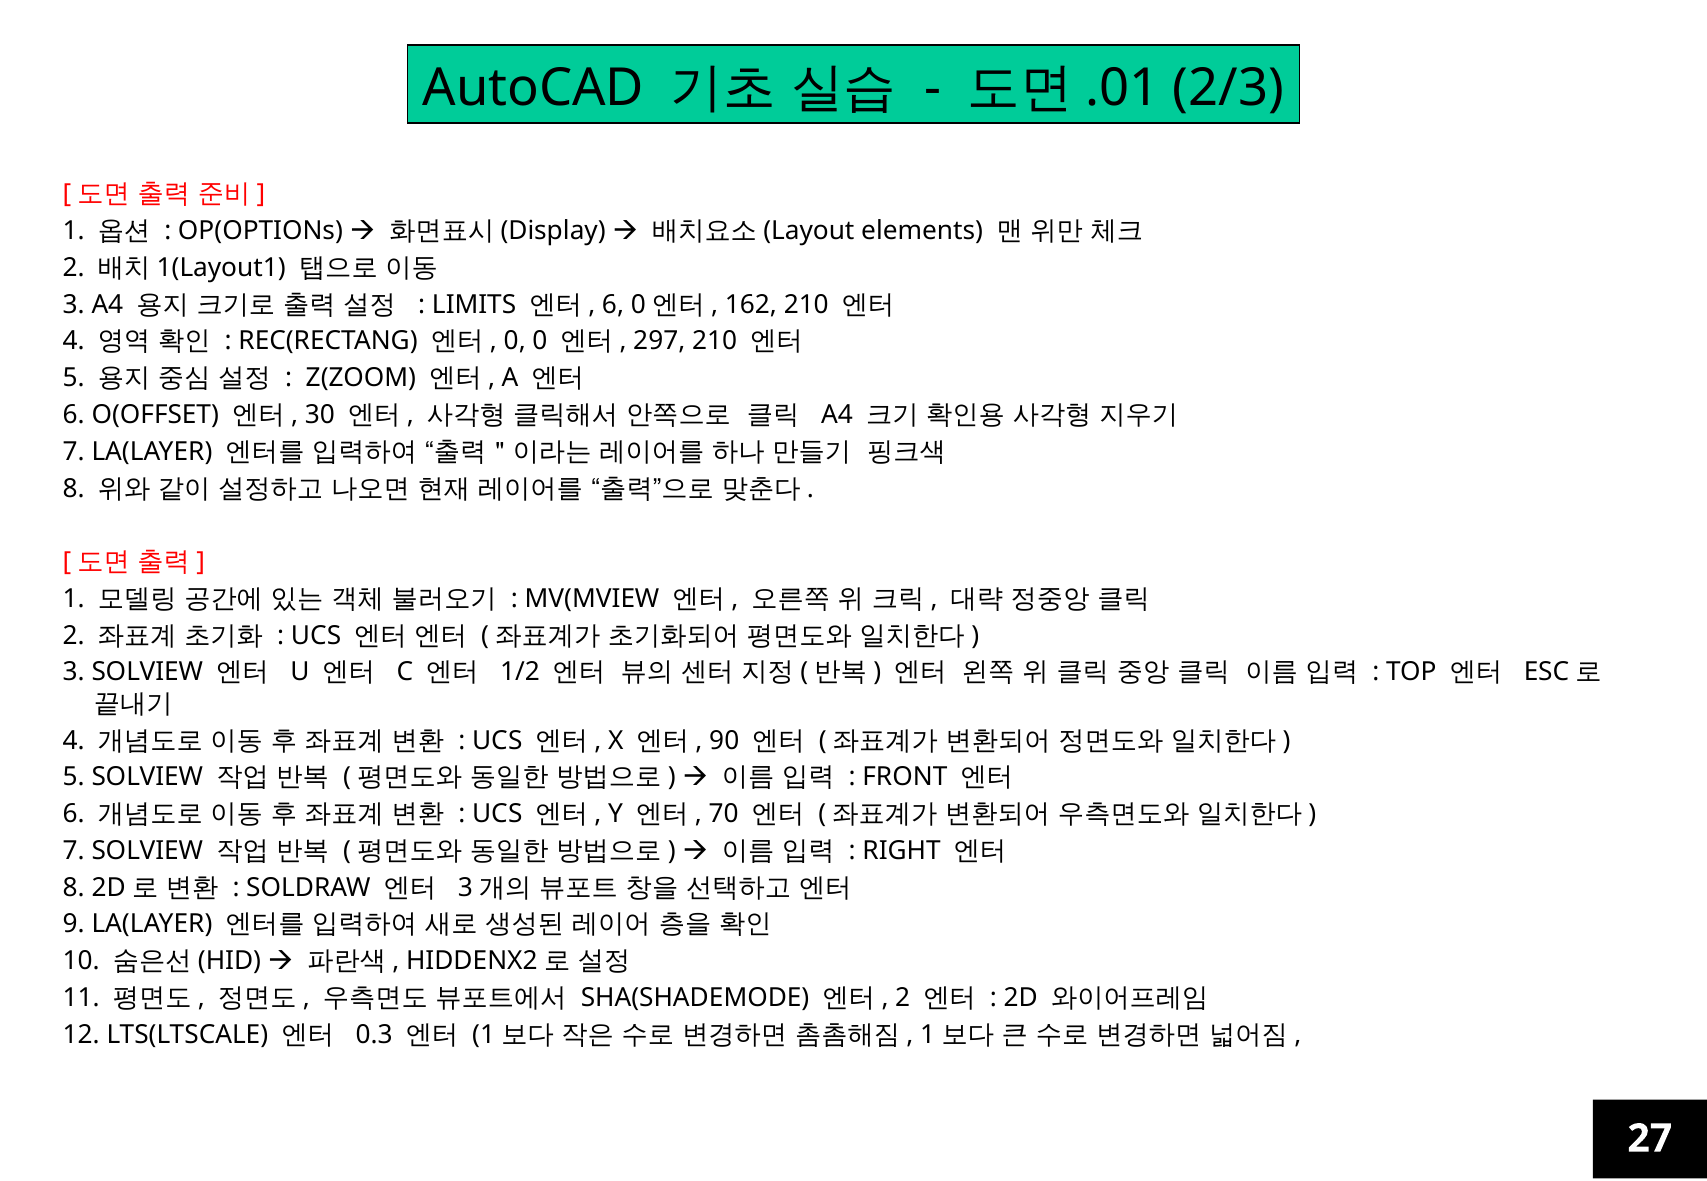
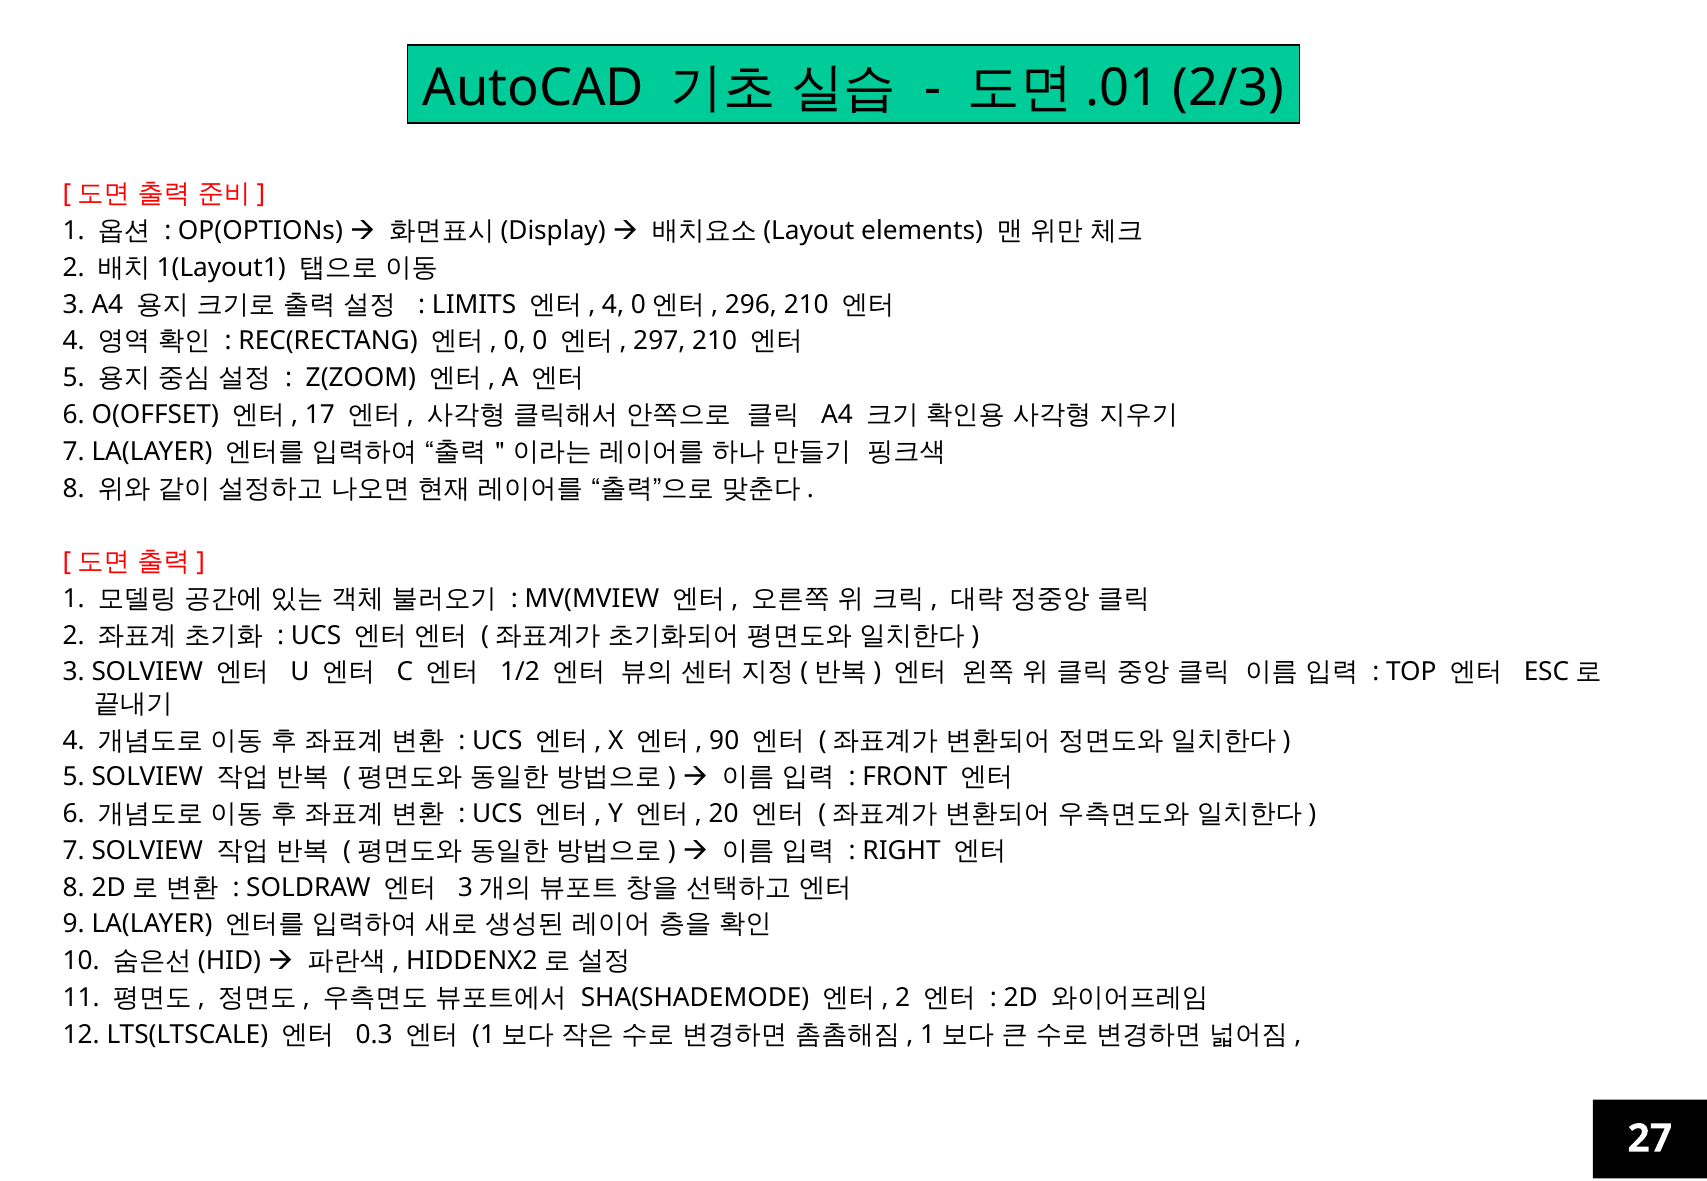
6: 6 -> 4 (613, 305)
162: 162 -> 296 (751, 305)
30: 30 -> 17 (320, 415)
70: 70 -> 20 (724, 814)
